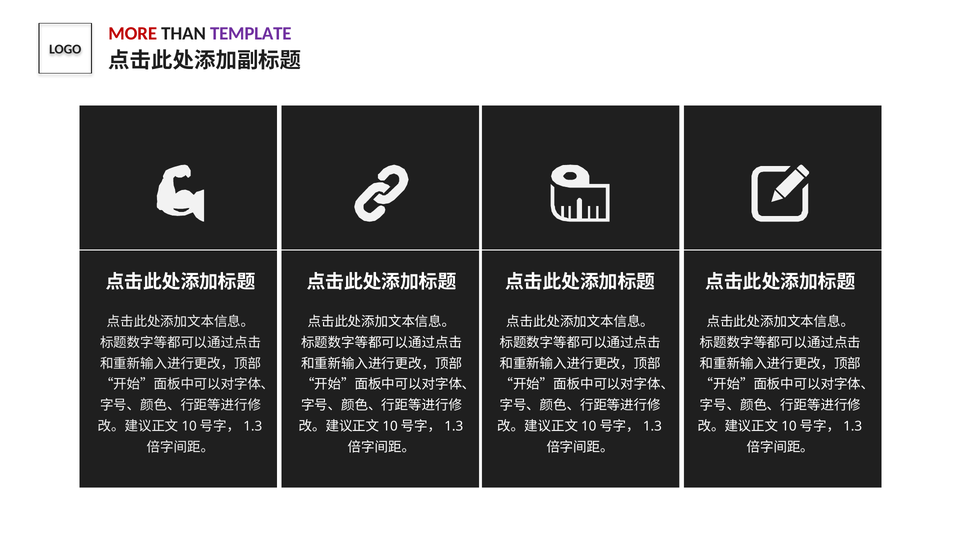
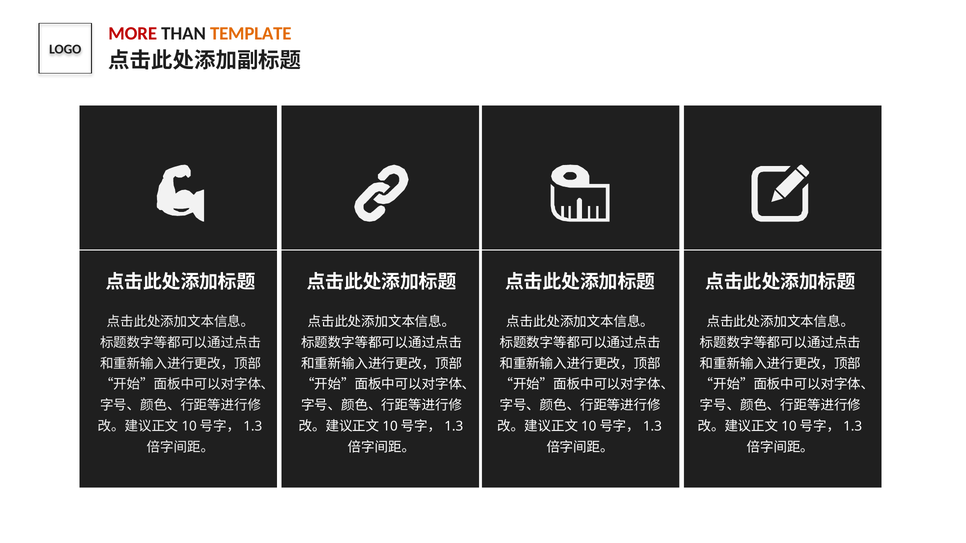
TEMPLATE colour: purple -> orange (251, 34)
